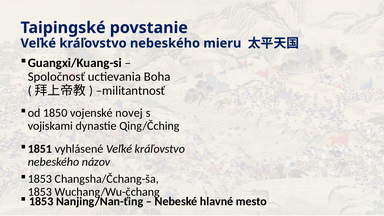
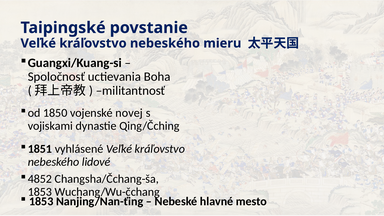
názov: názov -> lidové (96, 162)
1853: 1853 -> 4852 (40, 179)
